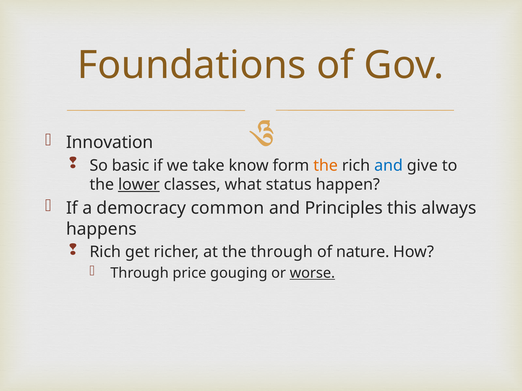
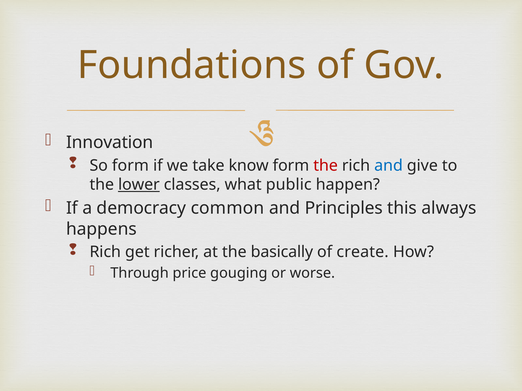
So basic: basic -> form (130, 166)
the colour: orange -> red (326, 166)
status: status -> public (289, 185)
the through: through -> basically (282, 252)
nature: nature -> create (363, 252)
worse underline: present -> none (312, 273)
